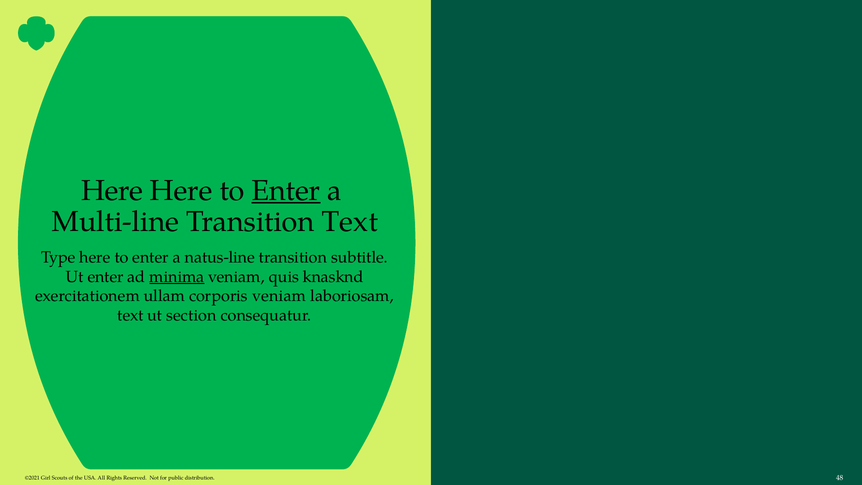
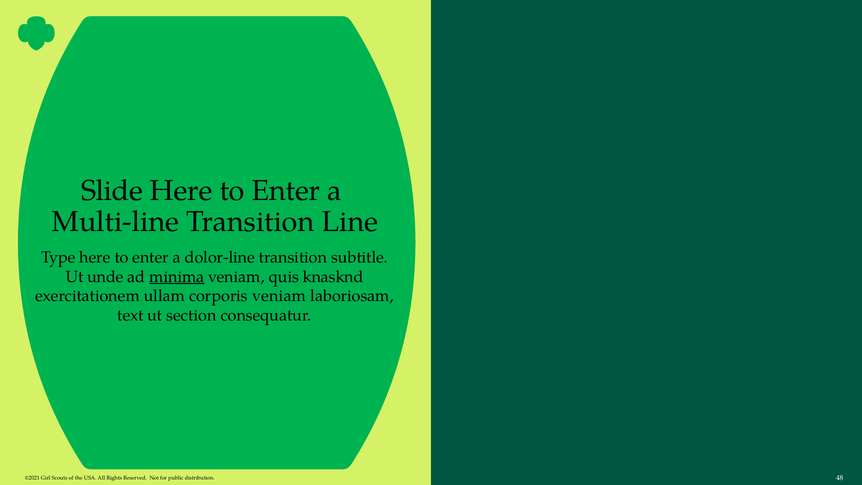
Here: Here -> Slide (112, 190)
Enter underline: present -> none (286, 190)
Transition Text: Text -> Line (350, 221)
natus-line: natus-line -> dolor-line (220, 257)
Ut enter: enter -> unde (106, 277)
